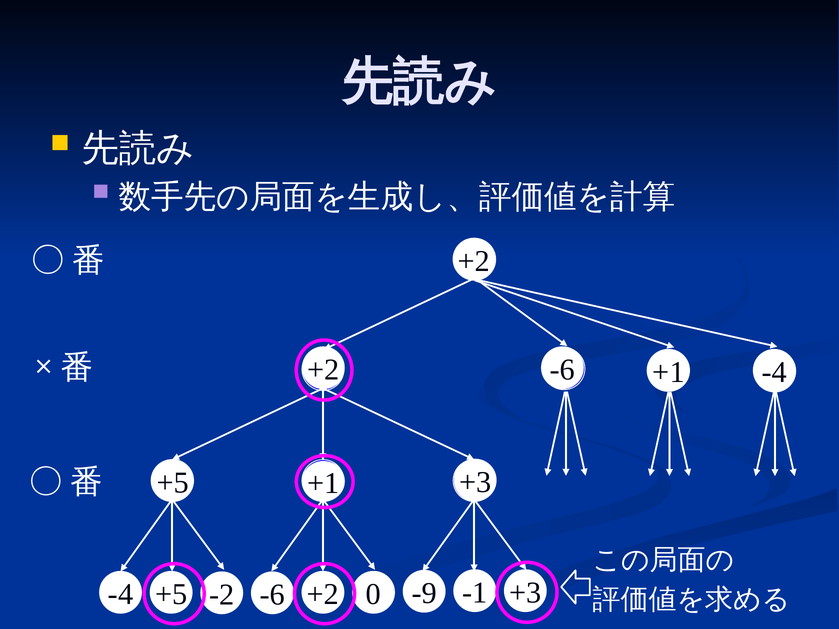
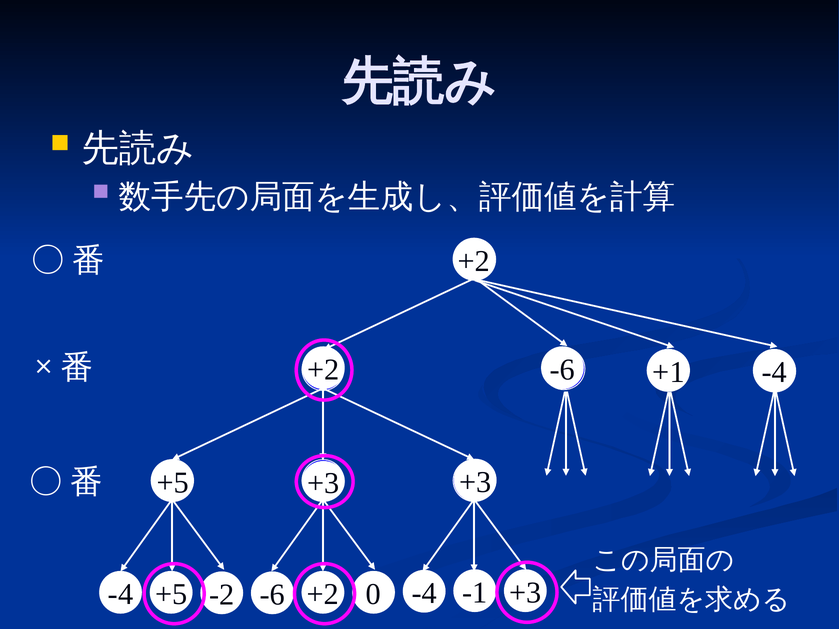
+1: +1 -> +3 (323, 484)
0 -9: -9 -> -4 (424, 594)
